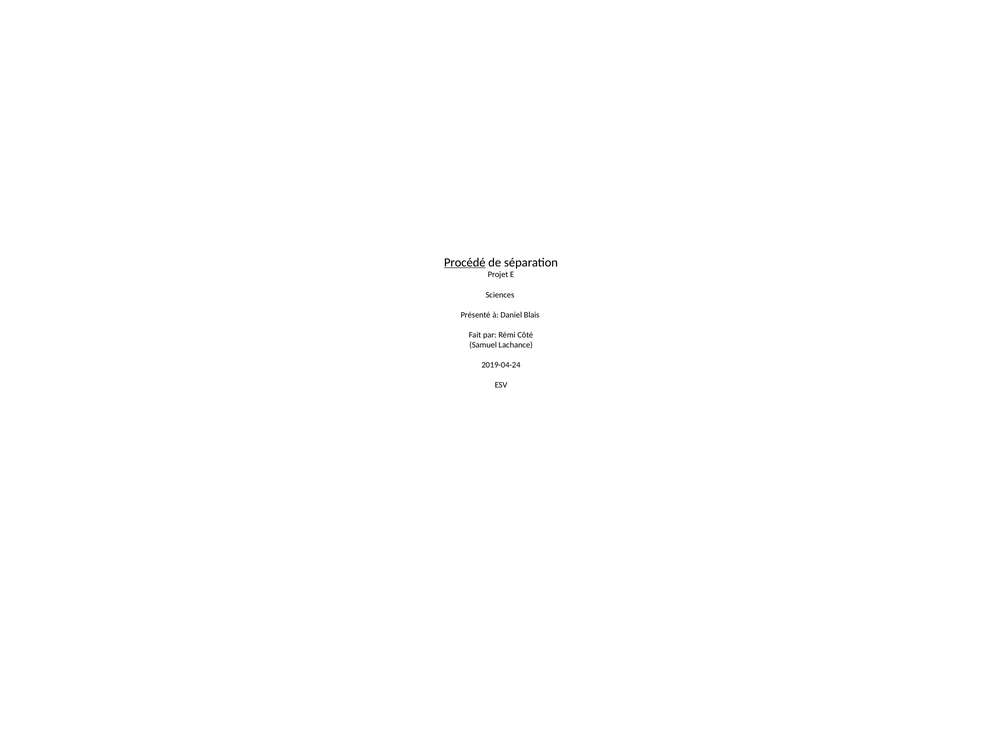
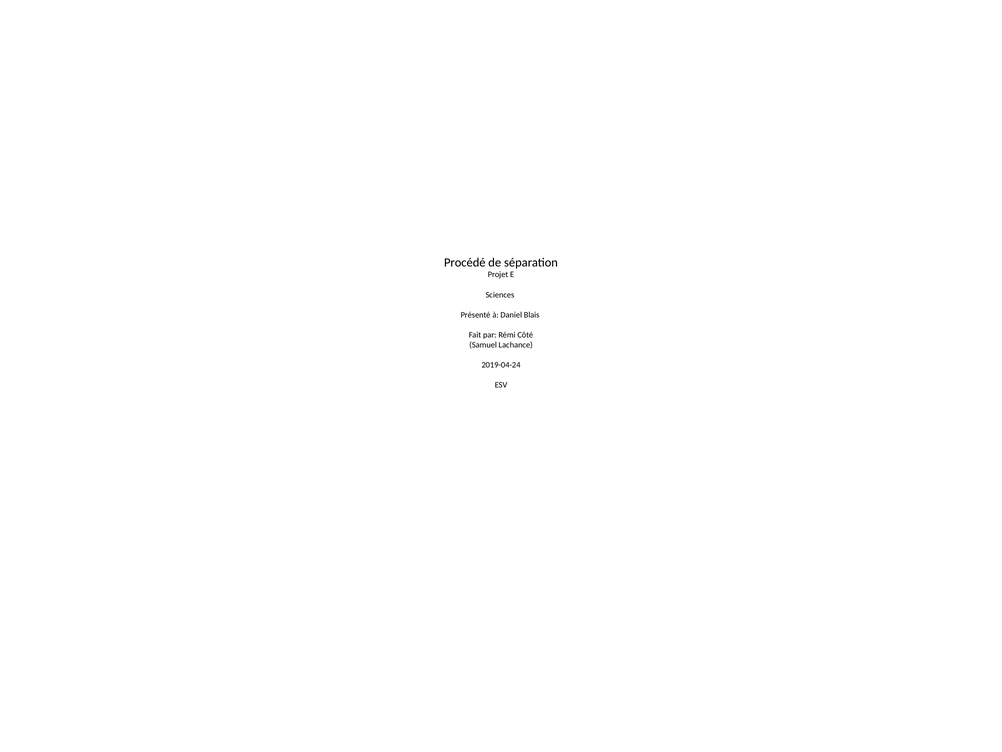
Procédé underline: present -> none (465, 262)
